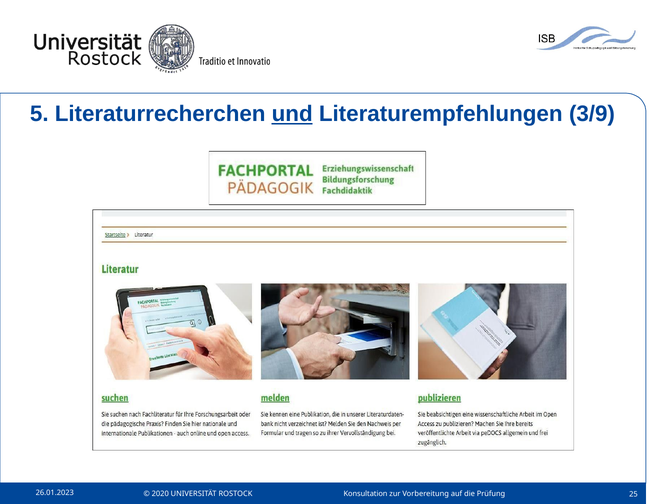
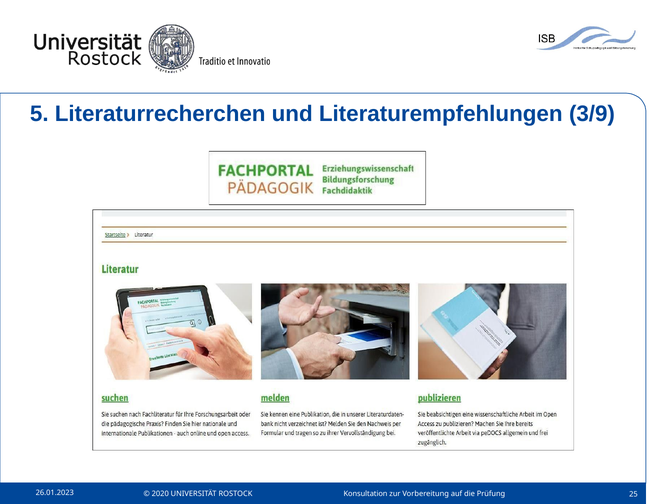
und underline: present -> none (292, 114)
